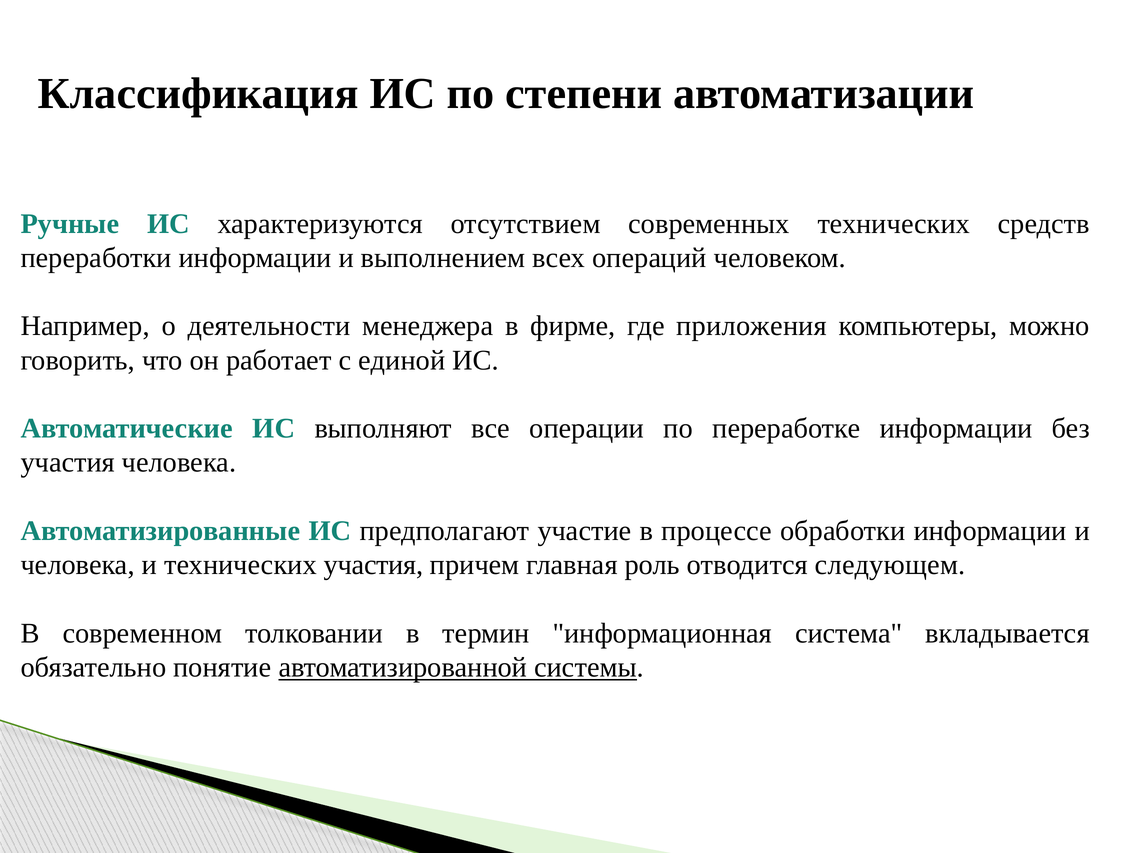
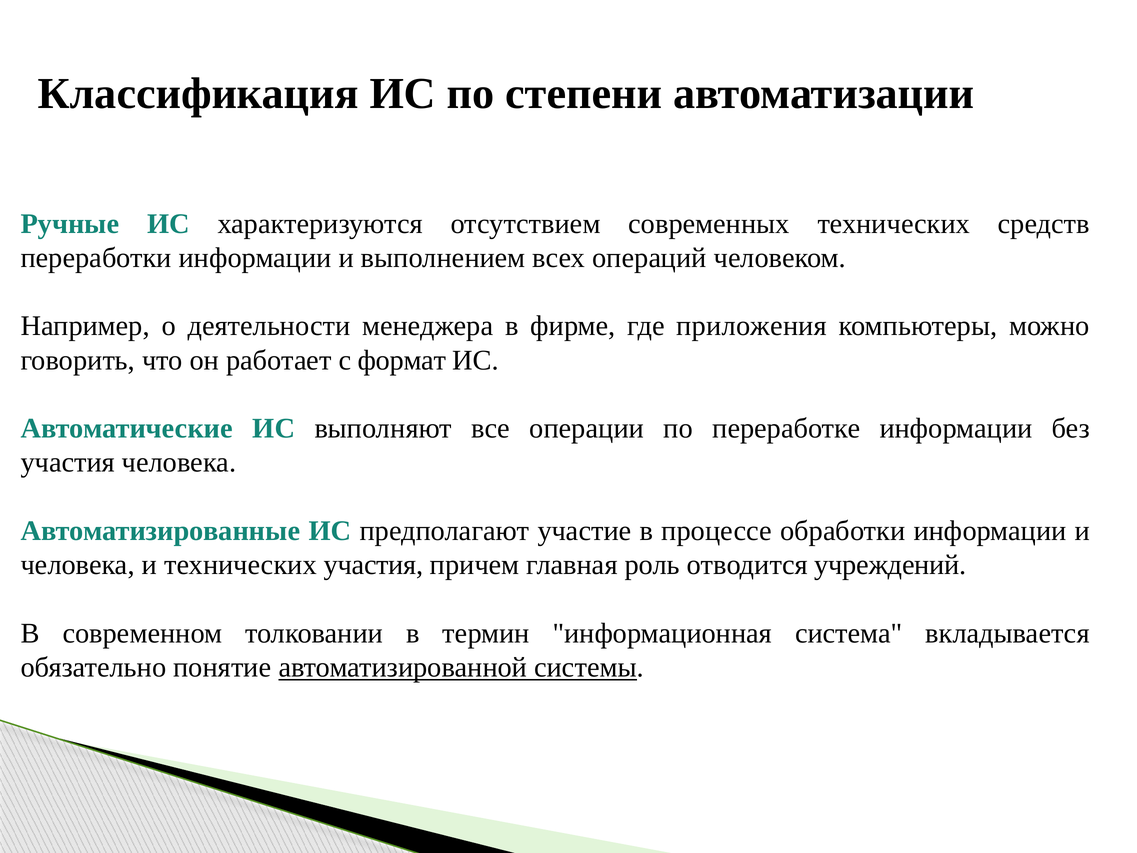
единой: единой -> формат (402, 360)
следующем: следующем -> учреждений (890, 565)
